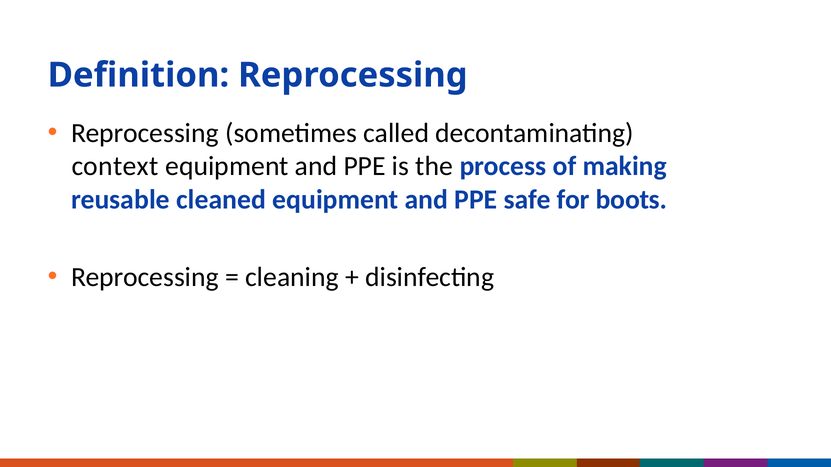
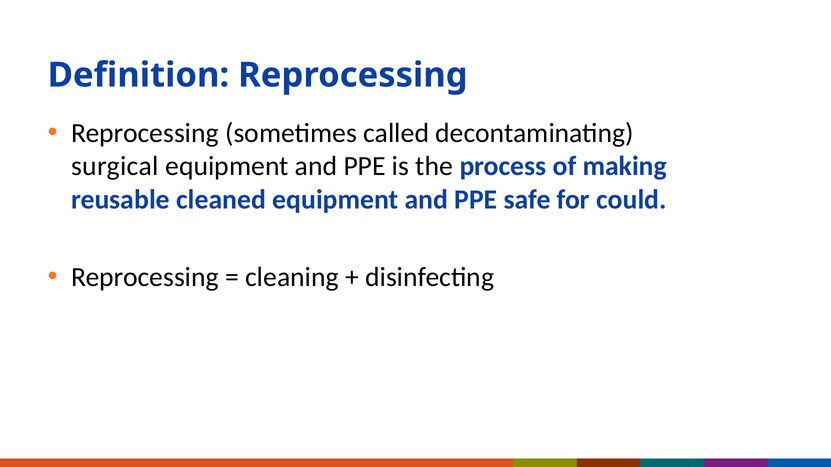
context: context -> surgical (115, 167)
boots: boots -> could (631, 200)
